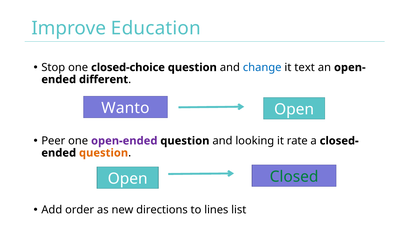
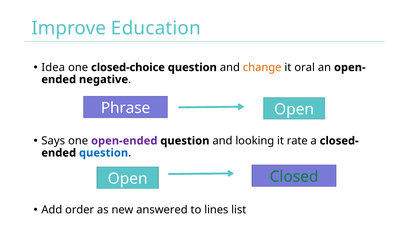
Stop: Stop -> Idea (53, 68)
change colour: blue -> orange (262, 68)
text: text -> oral (305, 68)
different: different -> negative (104, 80)
Wanto: Wanto -> Phrase (126, 108)
Peer: Peer -> Says (53, 141)
question colour: orange -> blue (104, 153)
directions: directions -> answered (162, 210)
